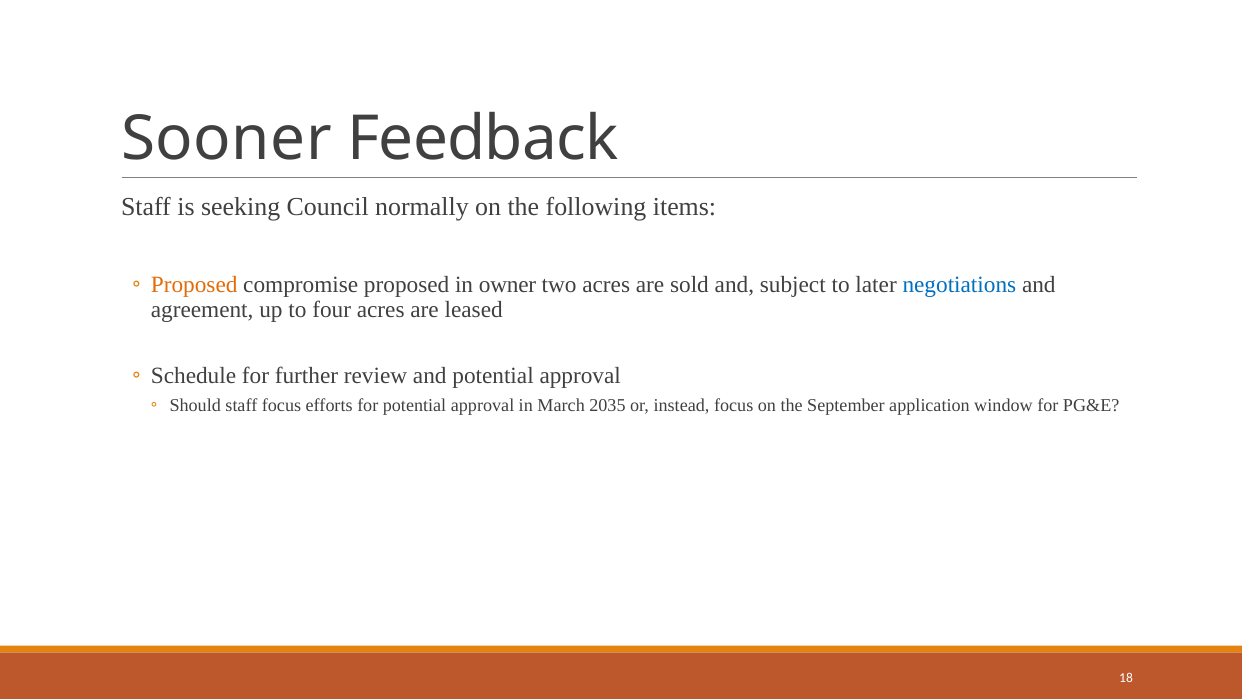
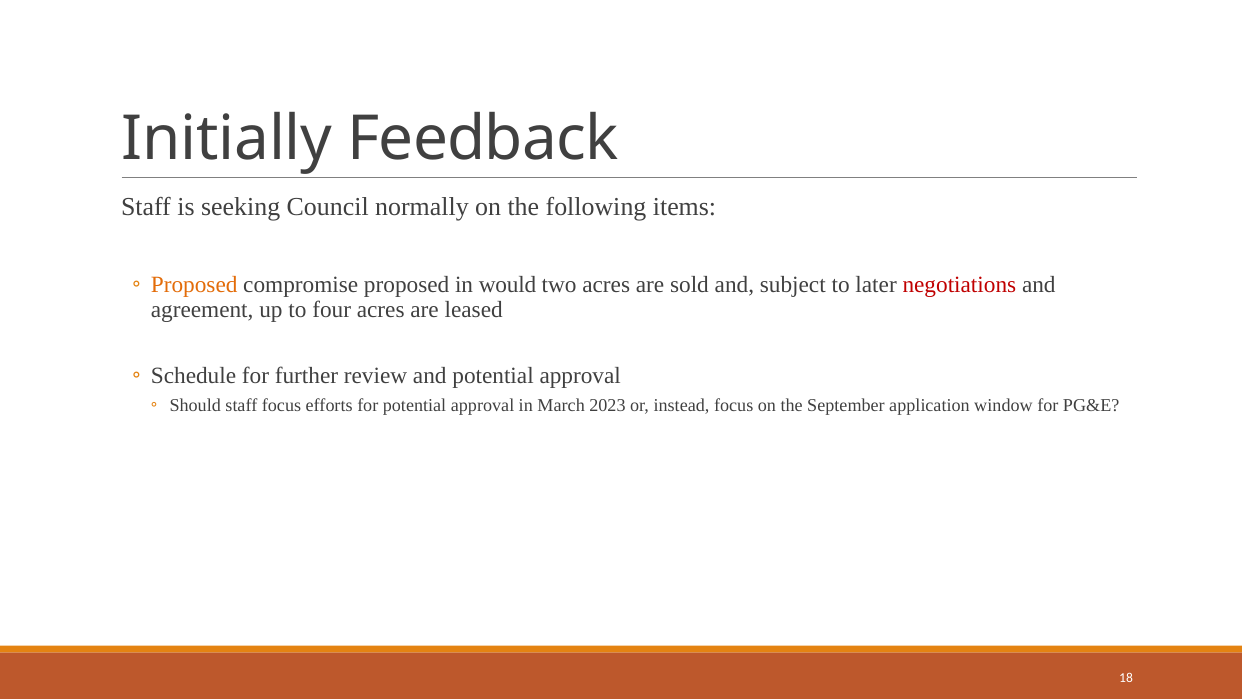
Sooner: Sooner -> Initially (227, 139)
owner: owner -> would (508, 284)
negotiations colour: blue -> red (959, 284)
2035: 2035 -> 2023 (607, 405)
